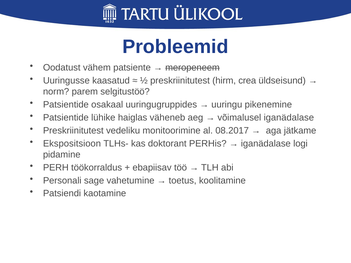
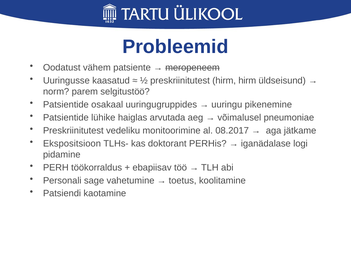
hirm crea: crea -> hirm (247, 81)
väheneb: väheneb -> arvutada (167, 118)
võimalusel iganädalase: iganädalase -> pneumoniae (289, 118)
